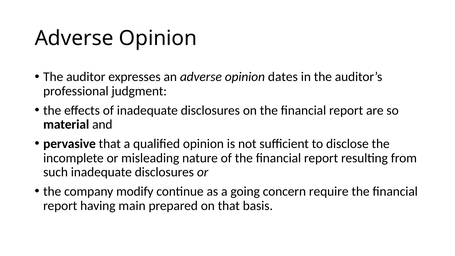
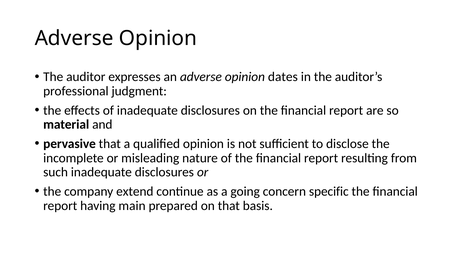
modify: modify -> extend (135, 191)
require: require -> specific (329, 191)
